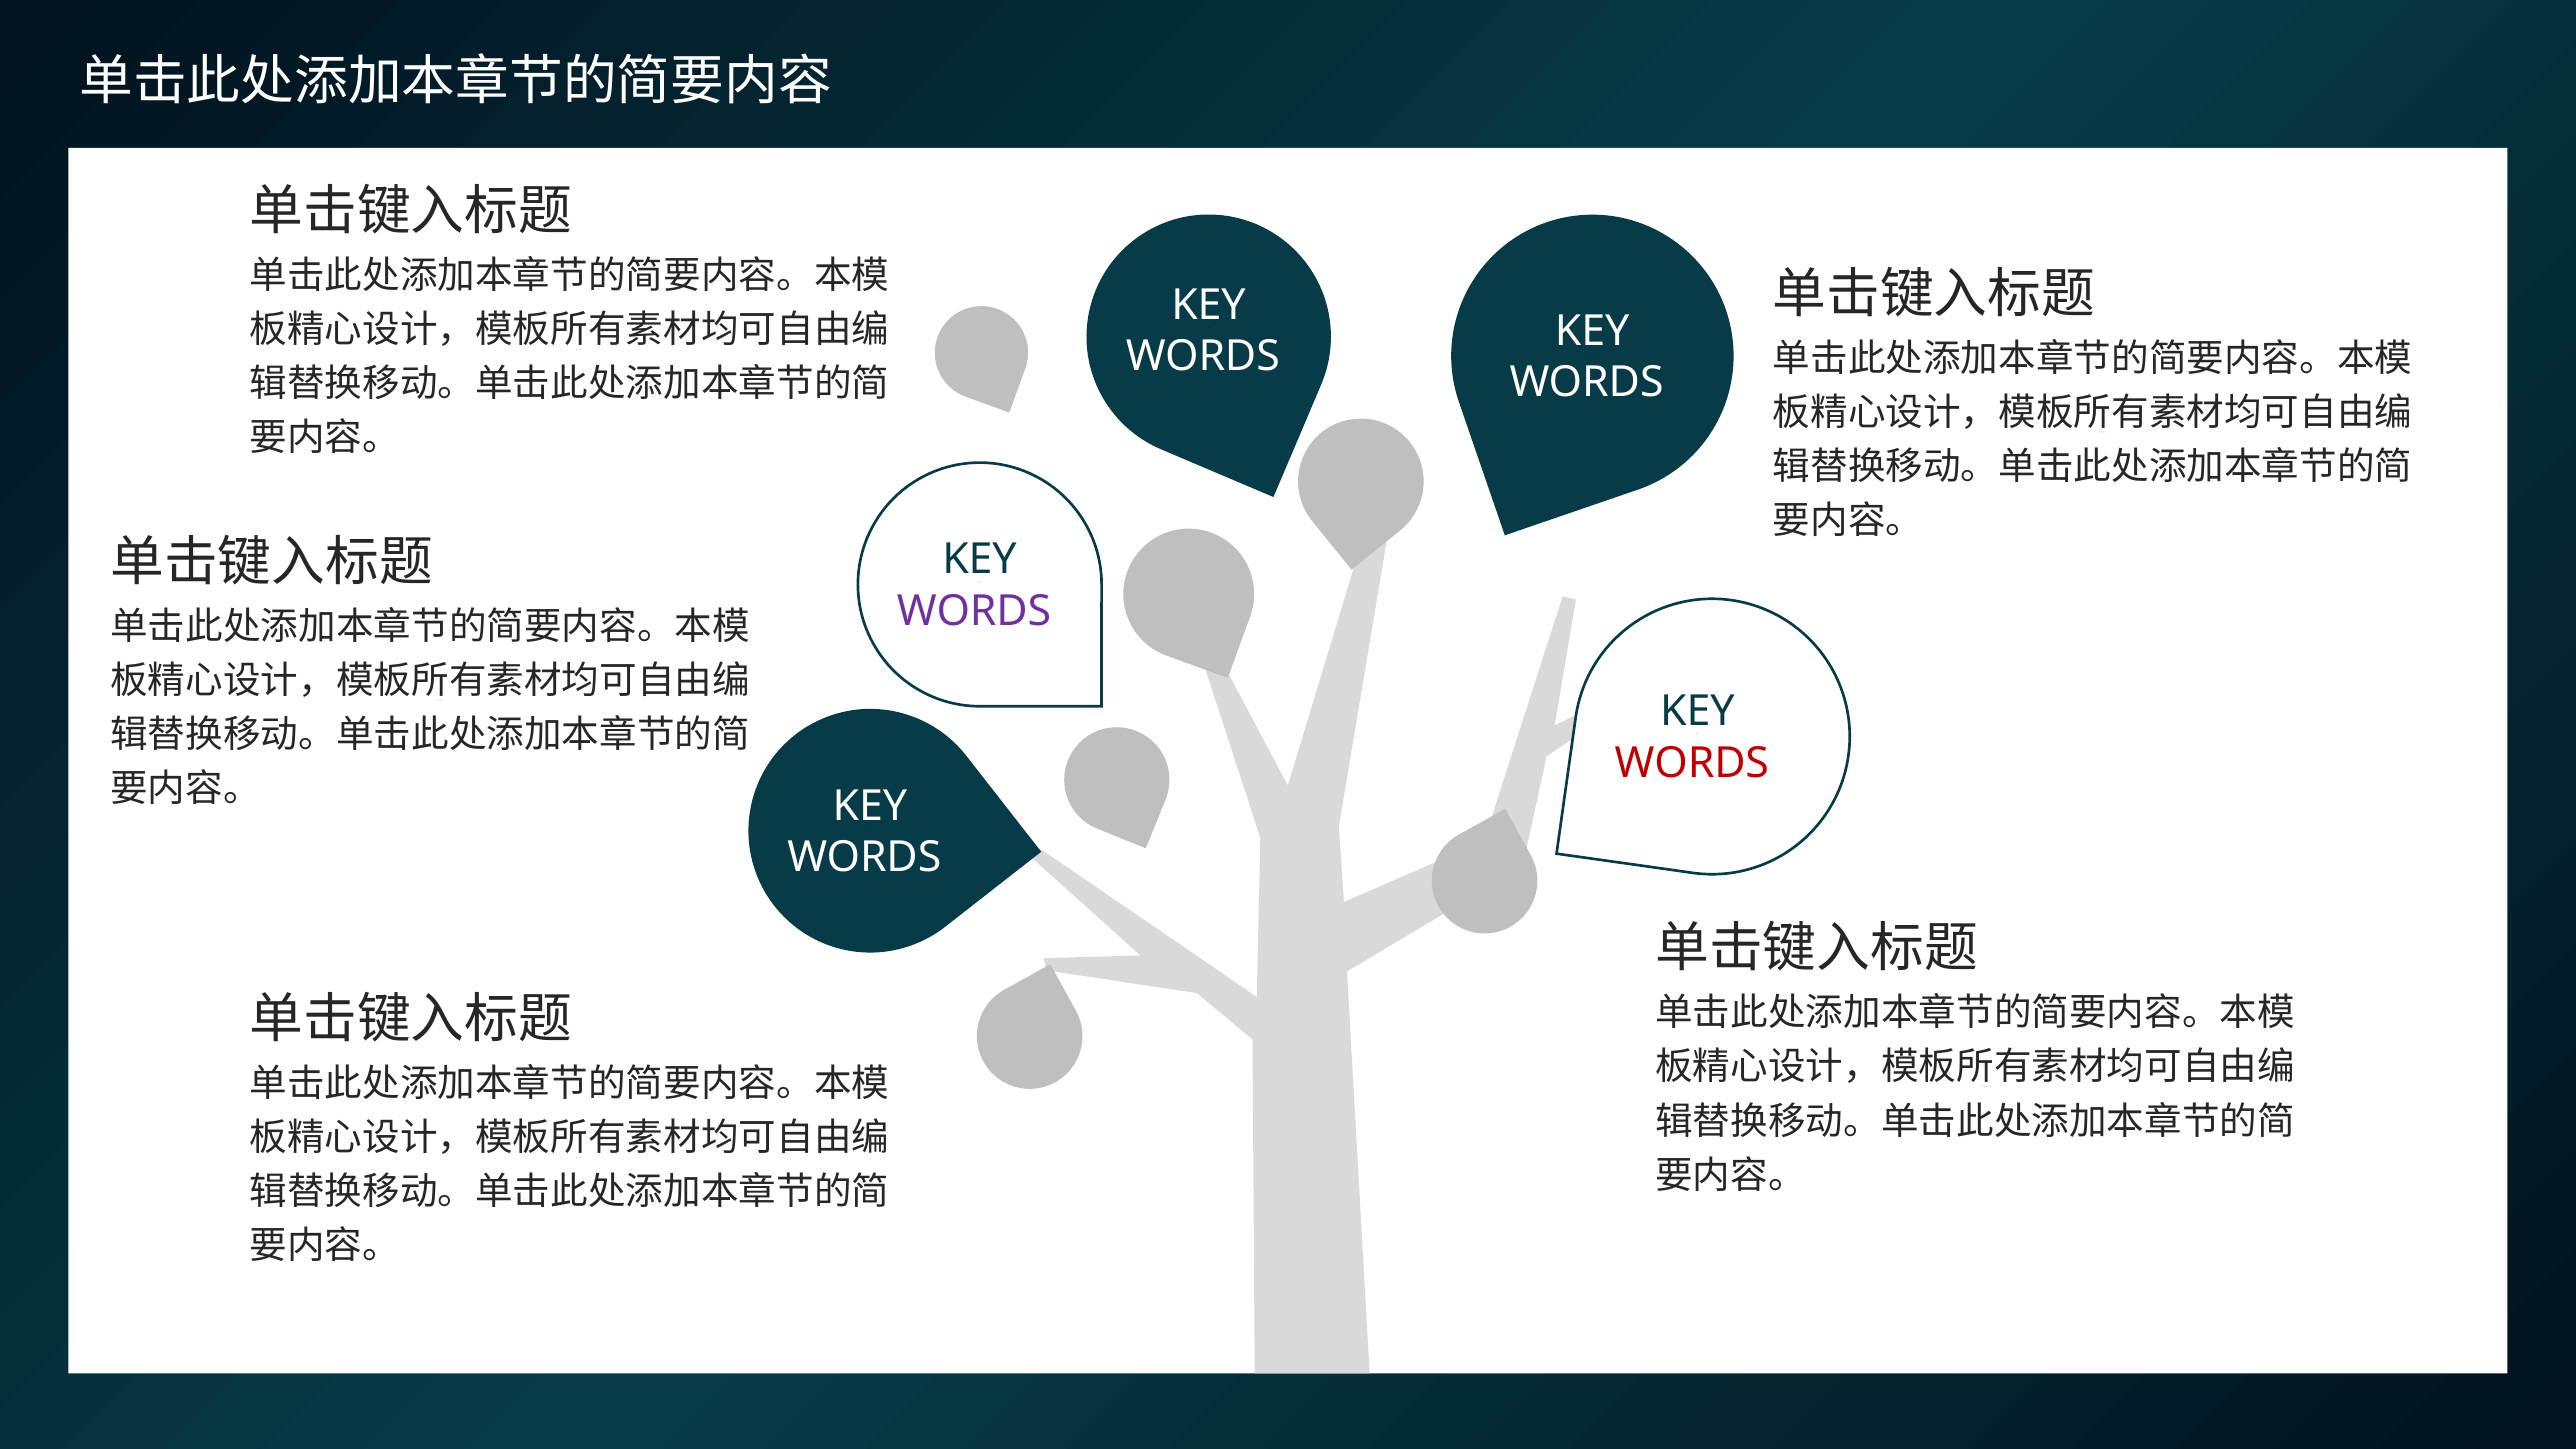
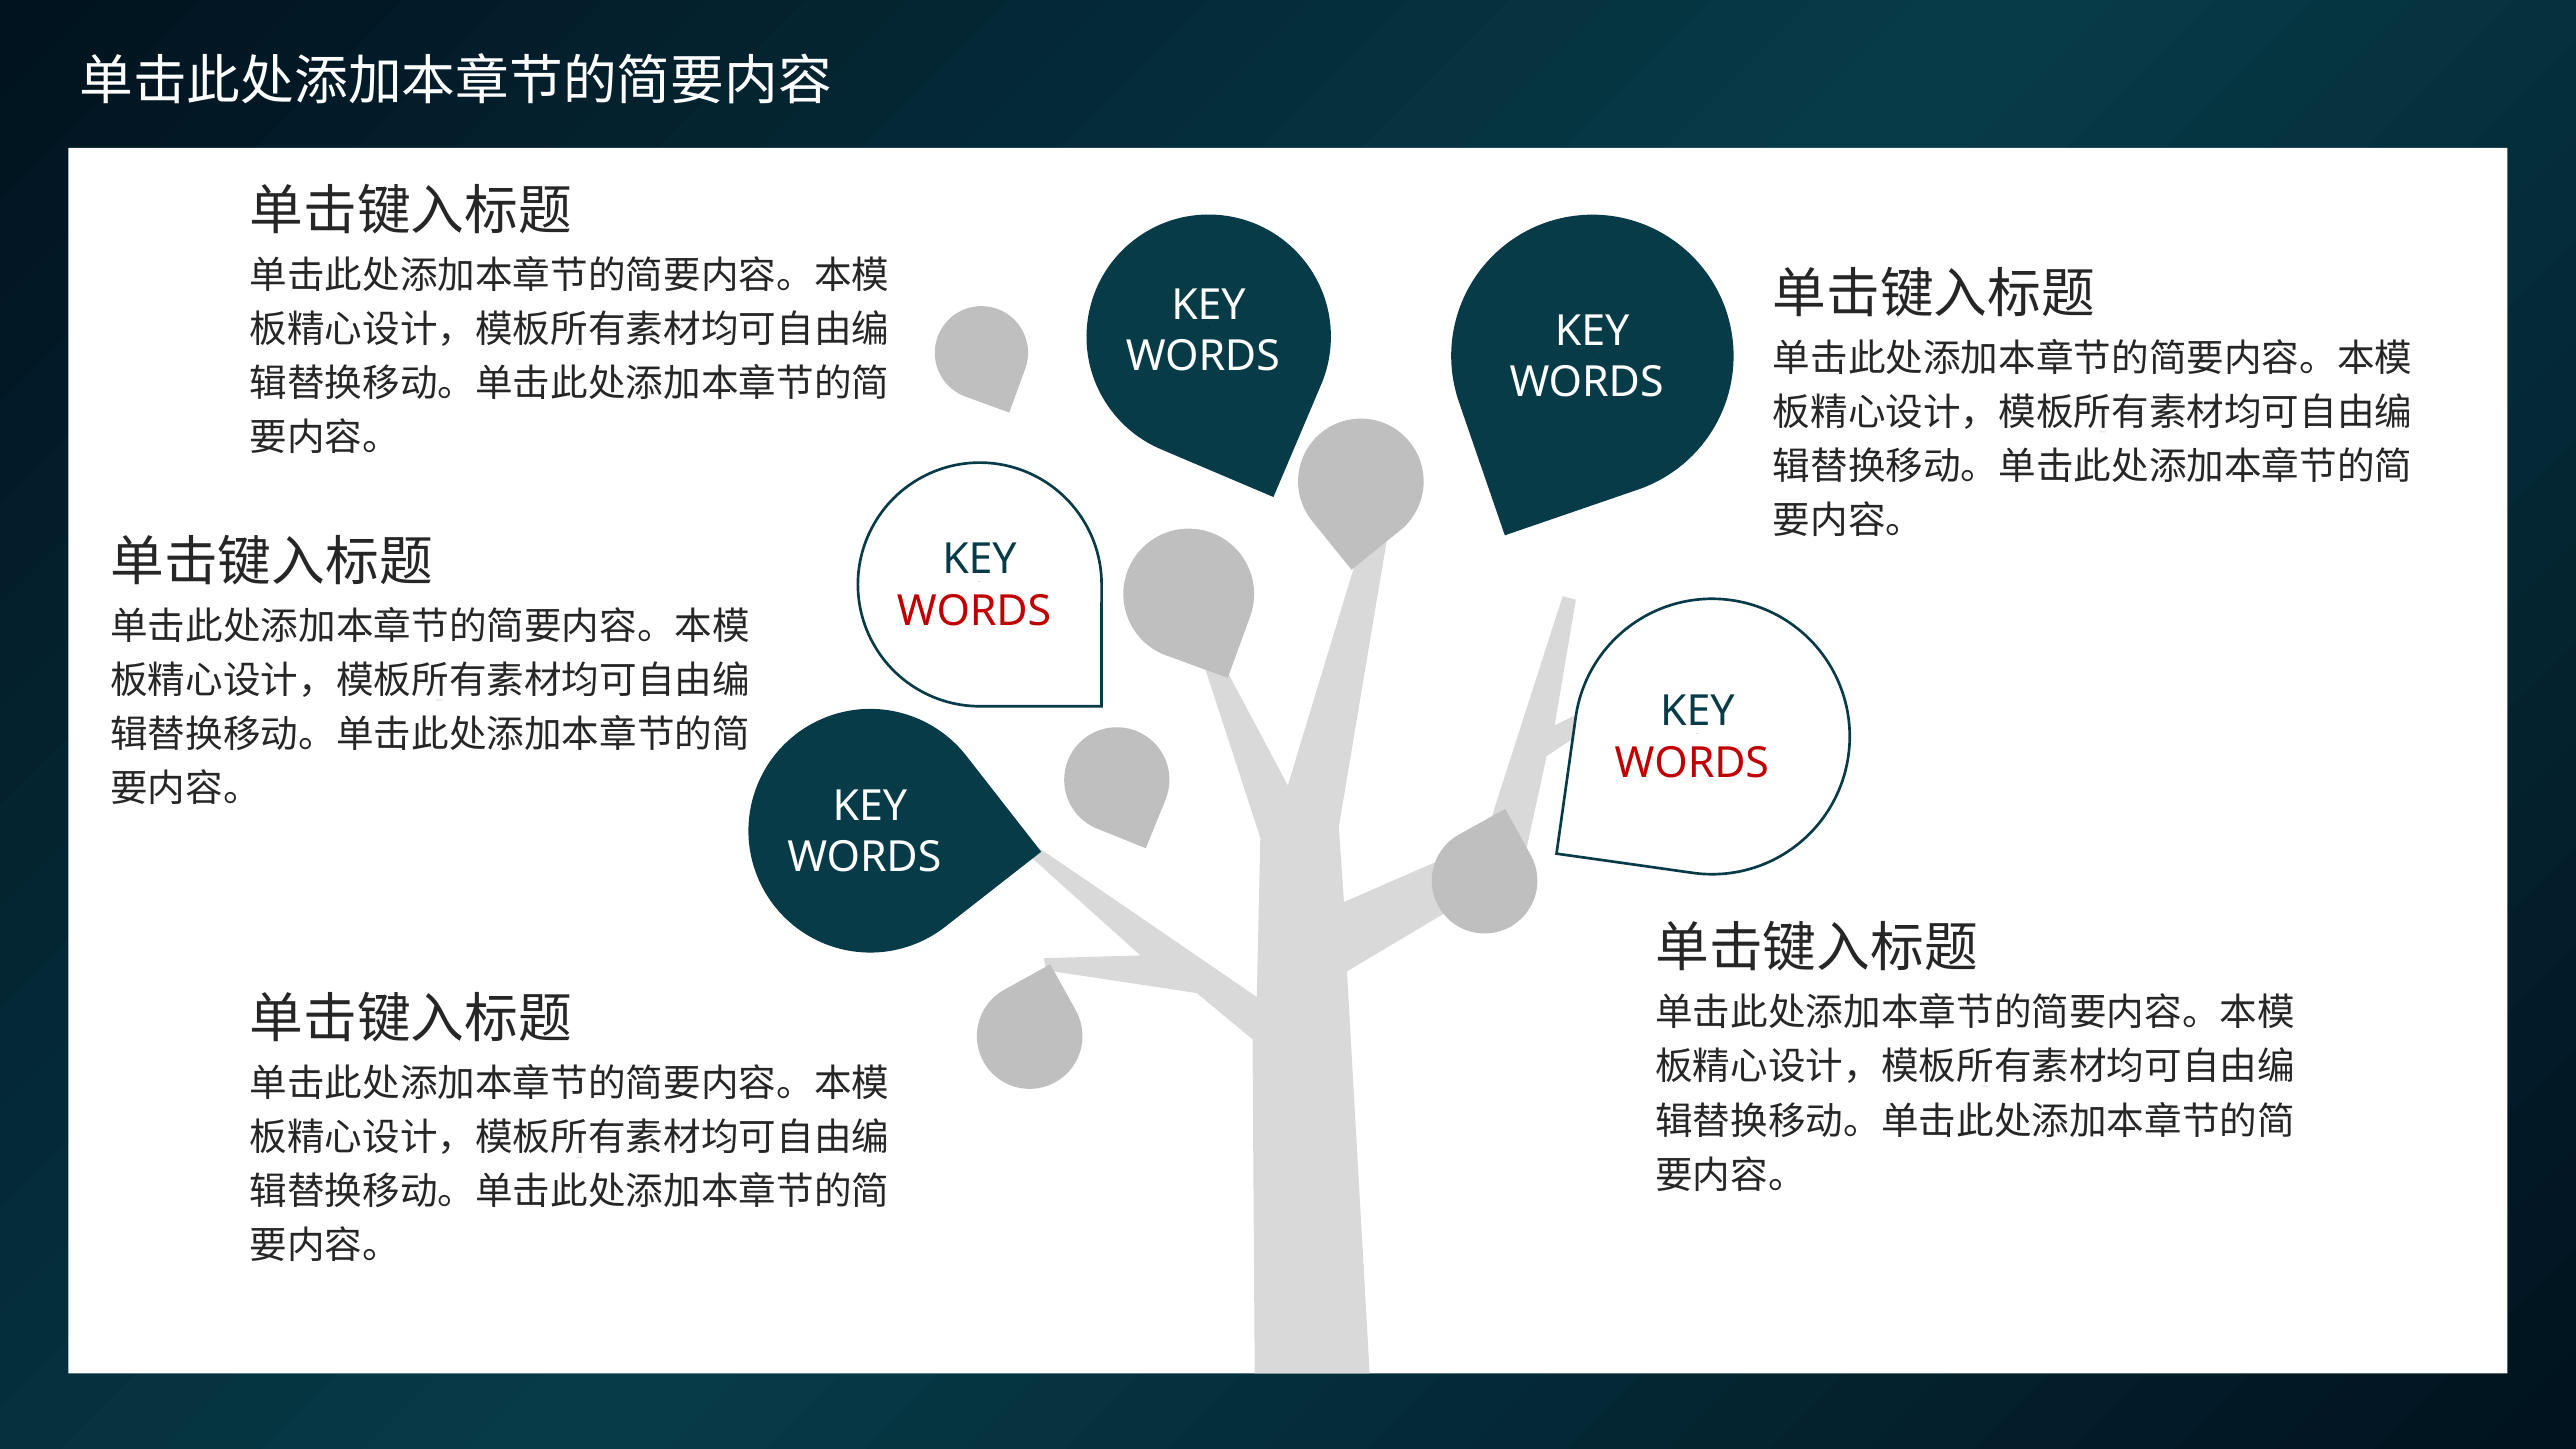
WORDS colour: purple -> red (974, 611)
